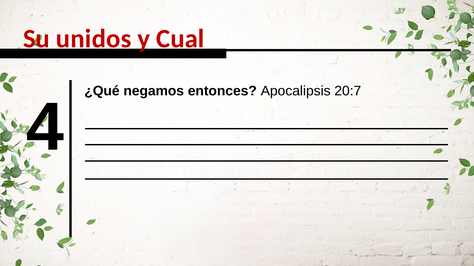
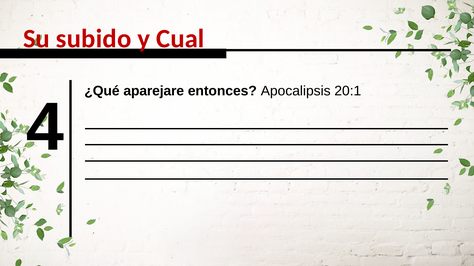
unidos: unidos -> subido (94, 39)
negamos: negamos -> aparejare (154, 91)
20:7: 20:7 -> 20:1 (348, 91)
